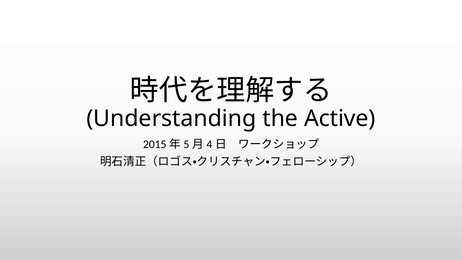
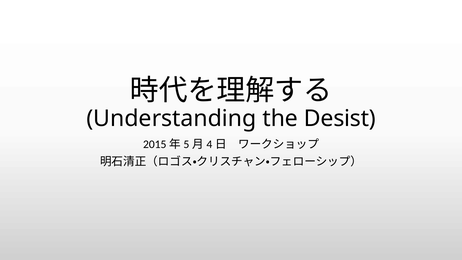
Active: Active -> Desist (340, 119)
